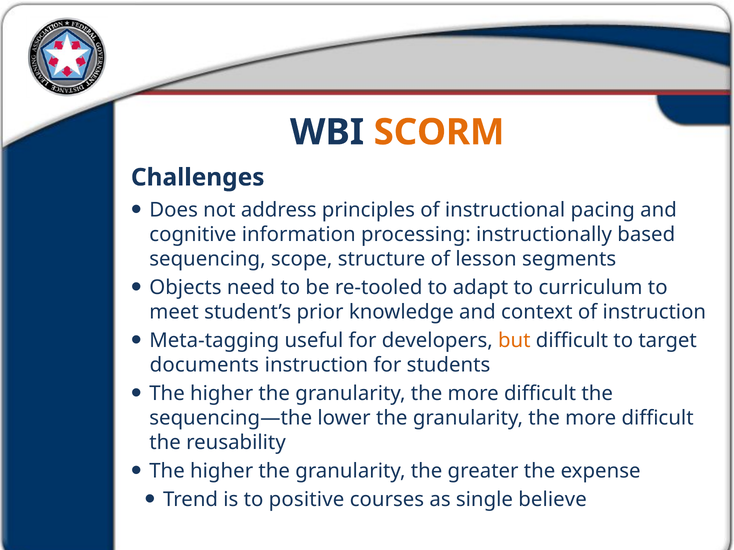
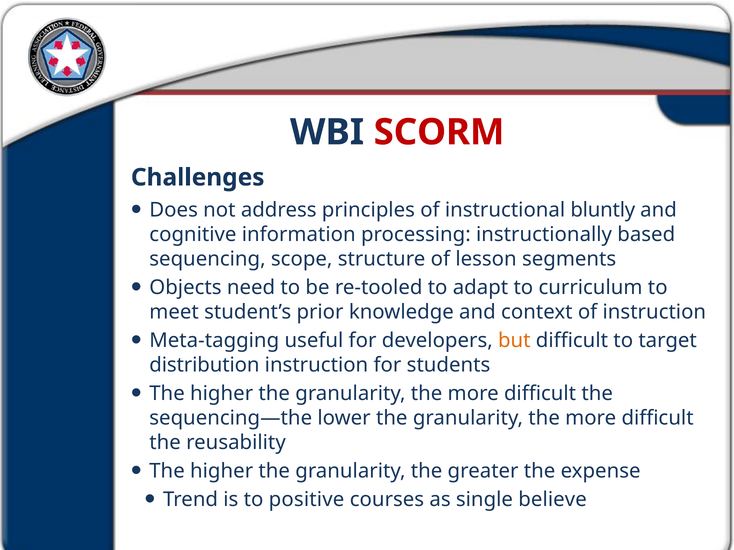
SCORM colour: orange -> red (439, 132)
pacing: pacing -> bluntly (603, 210)
documents: documents -> distribution (204, 365)
